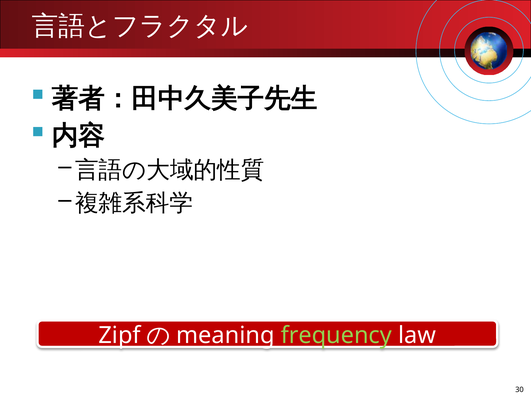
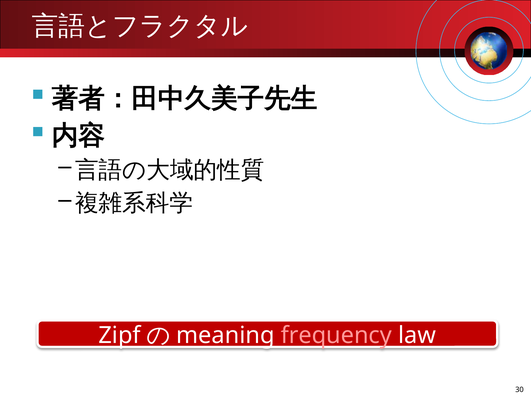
frequency colour: light green -> pink (336, 336)
